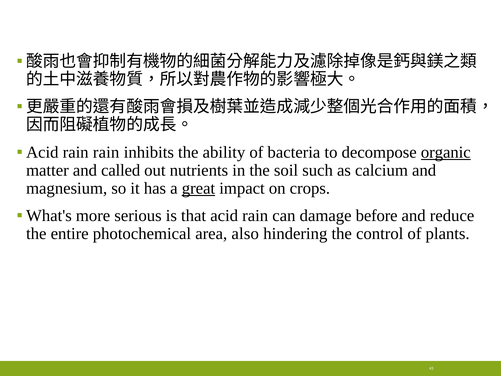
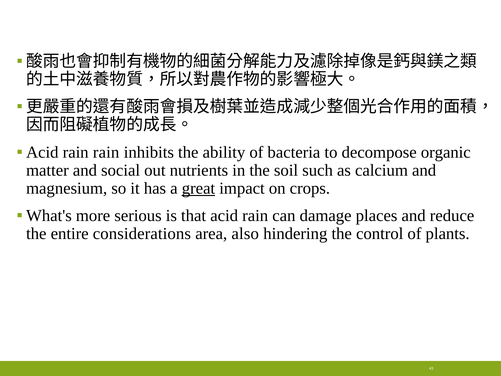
organic underline: present -> none (446, 152)
called: called -> social (121, 170)
before: before -> places (377, 216)
photochemical: photochemical -> considerations (142, 234)
